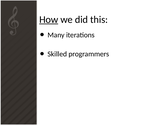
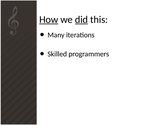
did underline: none -> present (81, 20)
